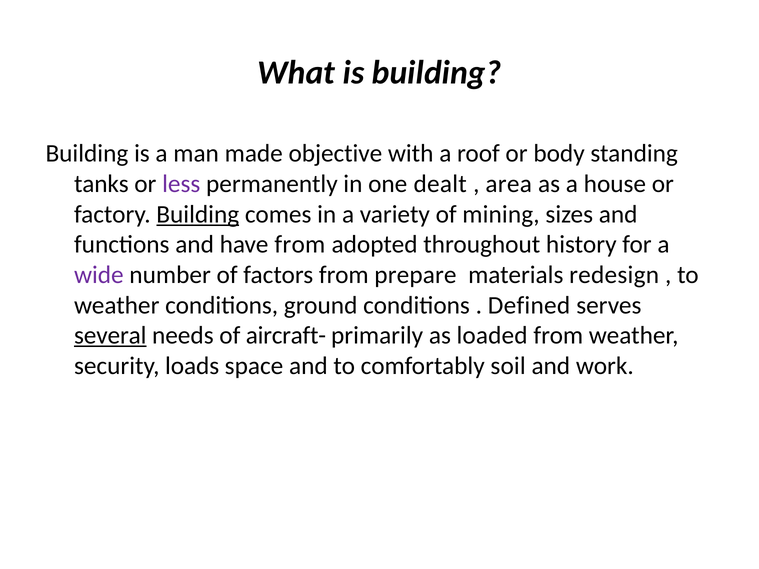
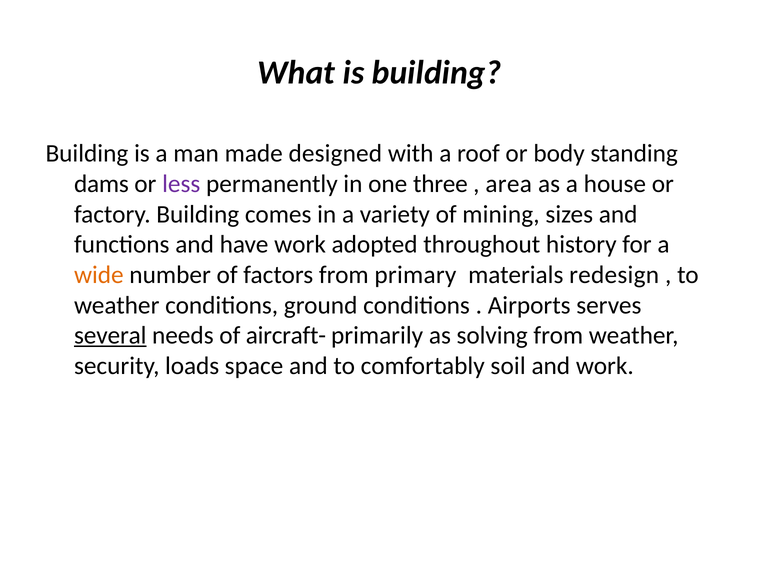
objective: objective -> designed (335, 154)
tanks: tanks -> dams (101, 184)
dealt: dealt -> three (440, 184)
Building underline: present -> none (198, 214)
have from: from -> work (300, 245)
wide colour: purple -> orange (99, 275)
prepare: prepare -> primary (415, 275)
Defined: Defined -> Airports (529, 305)
loaded: loaded -> solving (492, 336)
